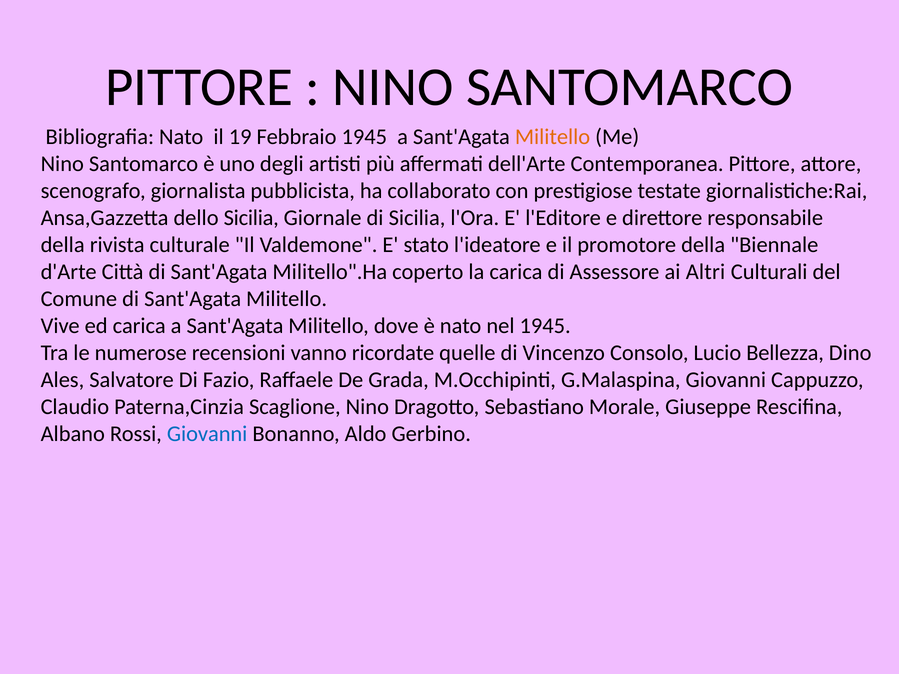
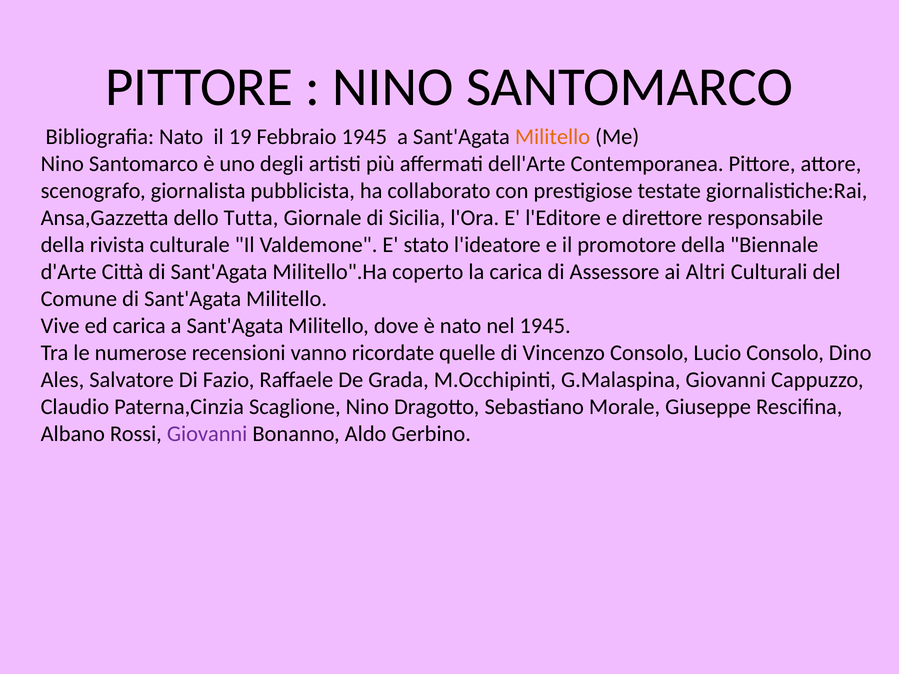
dello Sicilia: Sicilia -> Tutta (251, 218)
Lucio Bellezza: Bellezza -> Consolo (785, 353)
Giovanni colour: blue -> purple (207, 434)
